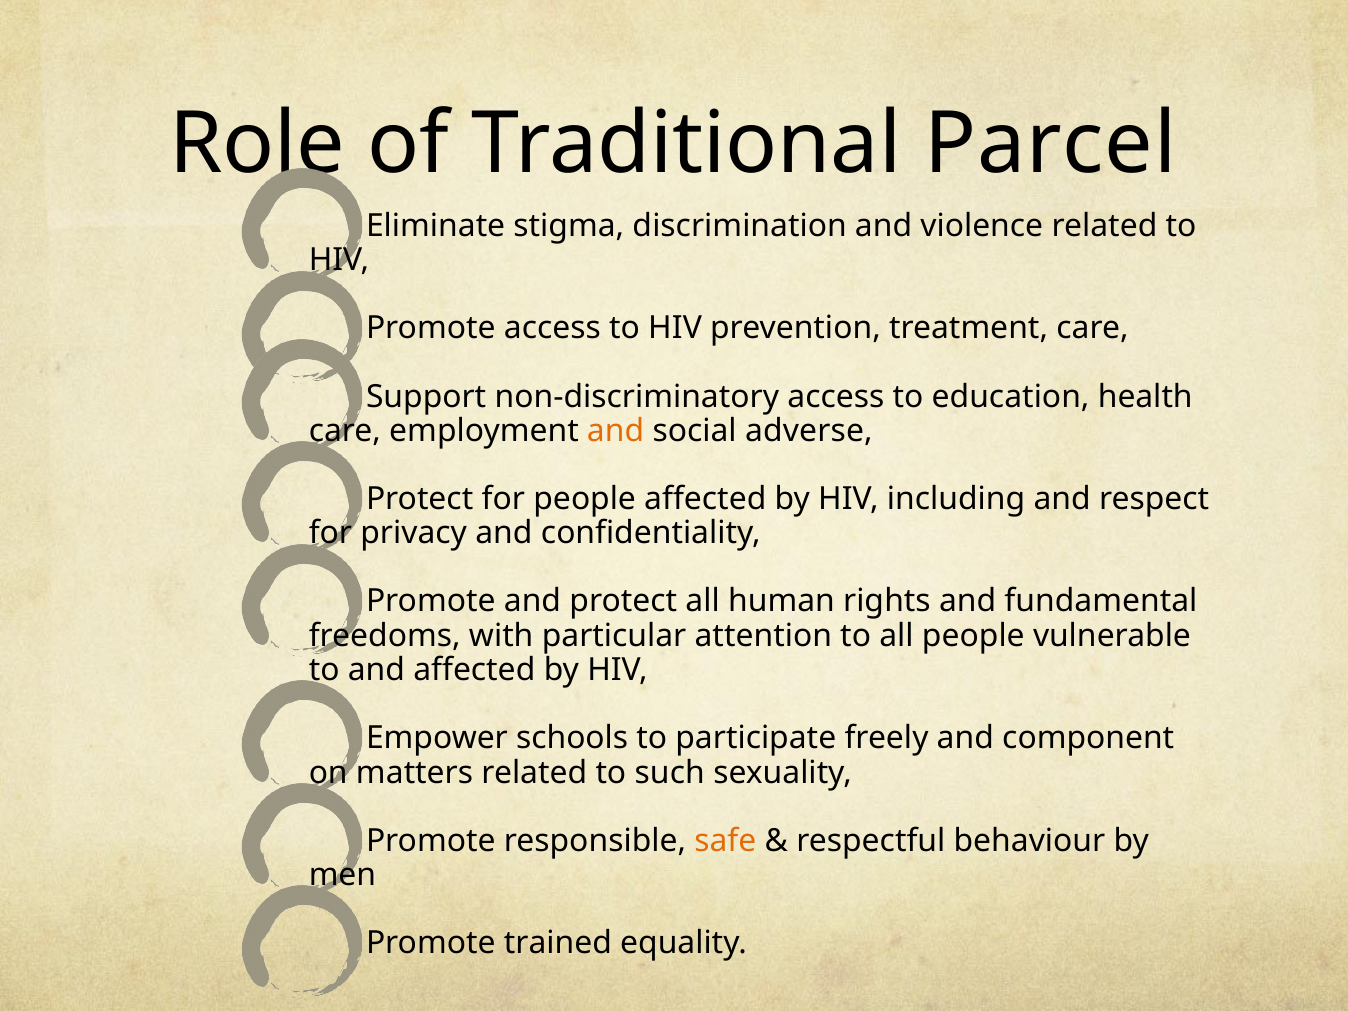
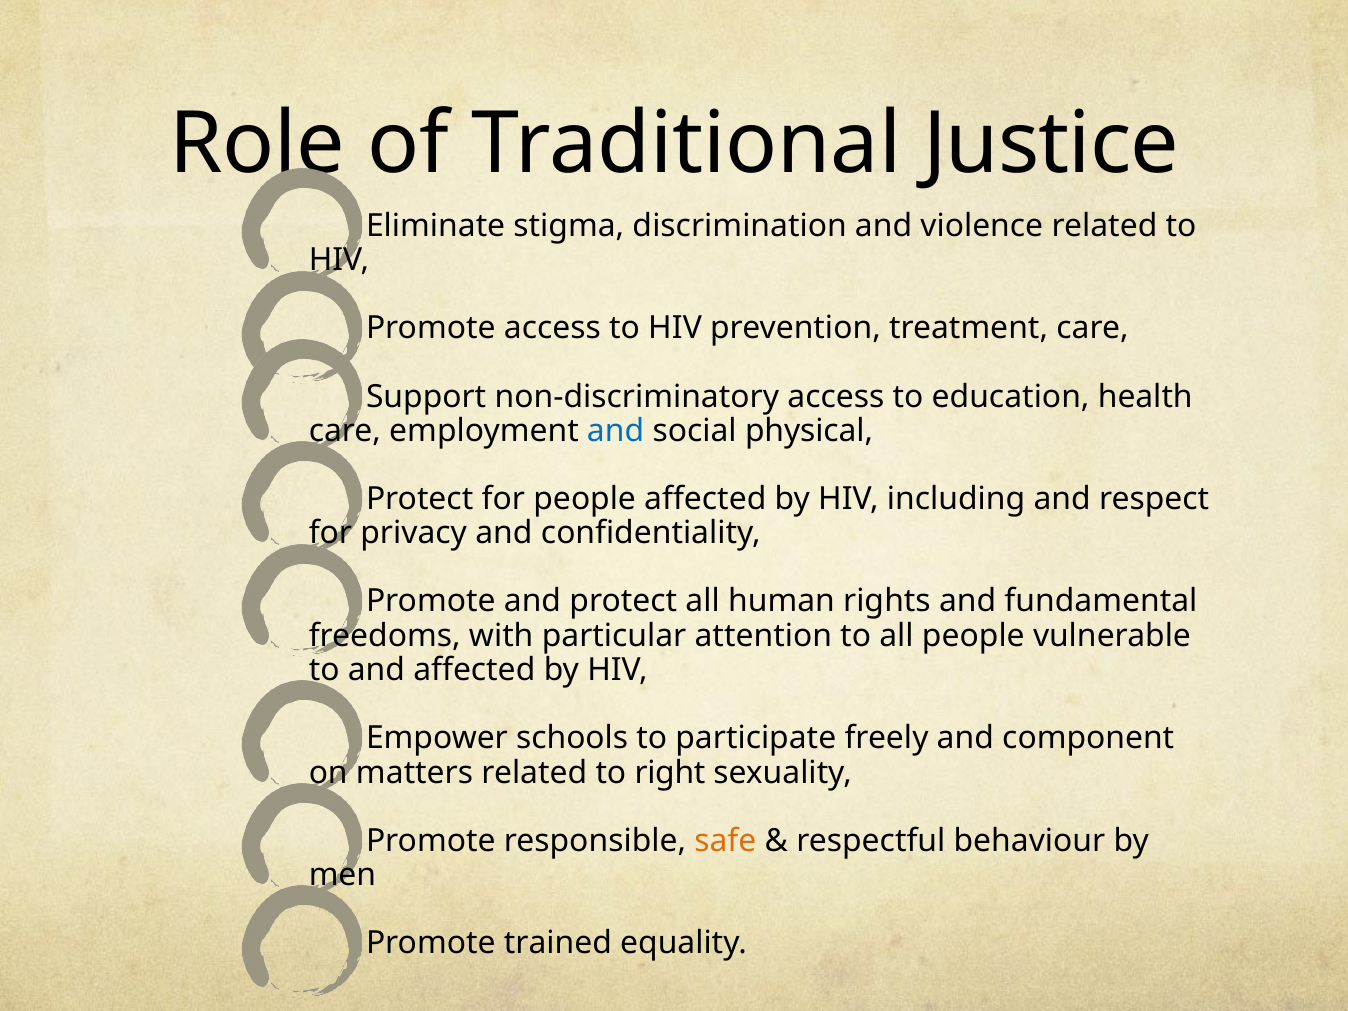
Parcel: Parcel -> Justice (1051, 144)
and colour: orange -> blue (616, 431)
adverse: adverse -> physical (809, 431)
such: such -> right (670, 773)
